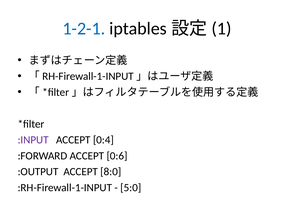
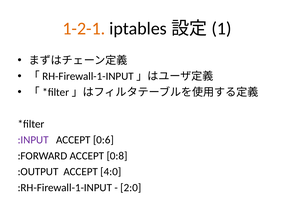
1-2-1 colour: blue -> orange (84, 28)
0:4: 0:4 -> 0:6 (103, 140)
0:6: 0:6 -> 0:8 (117, 155)
8:0: 8:0 -> 4:0 (111, 171)
5:0: 5:0 -> 2:0 (131, 187)
